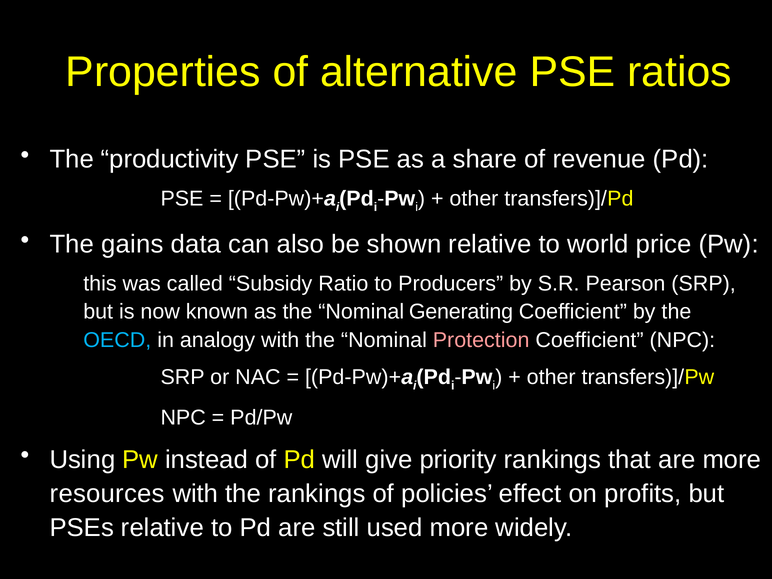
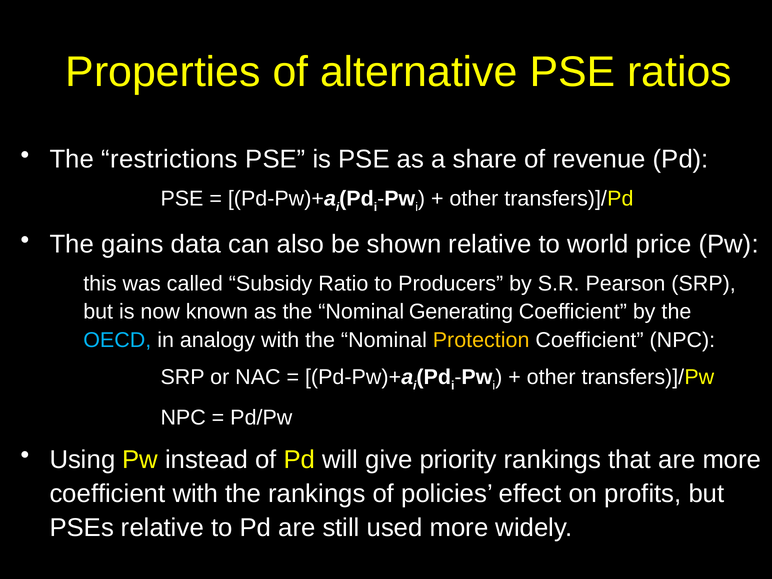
productivity: productivity -> restrictions (169, 159)
Protection colour: pink -> yellow (481, 340)
resources: resources -> coefficient (107, 494)
